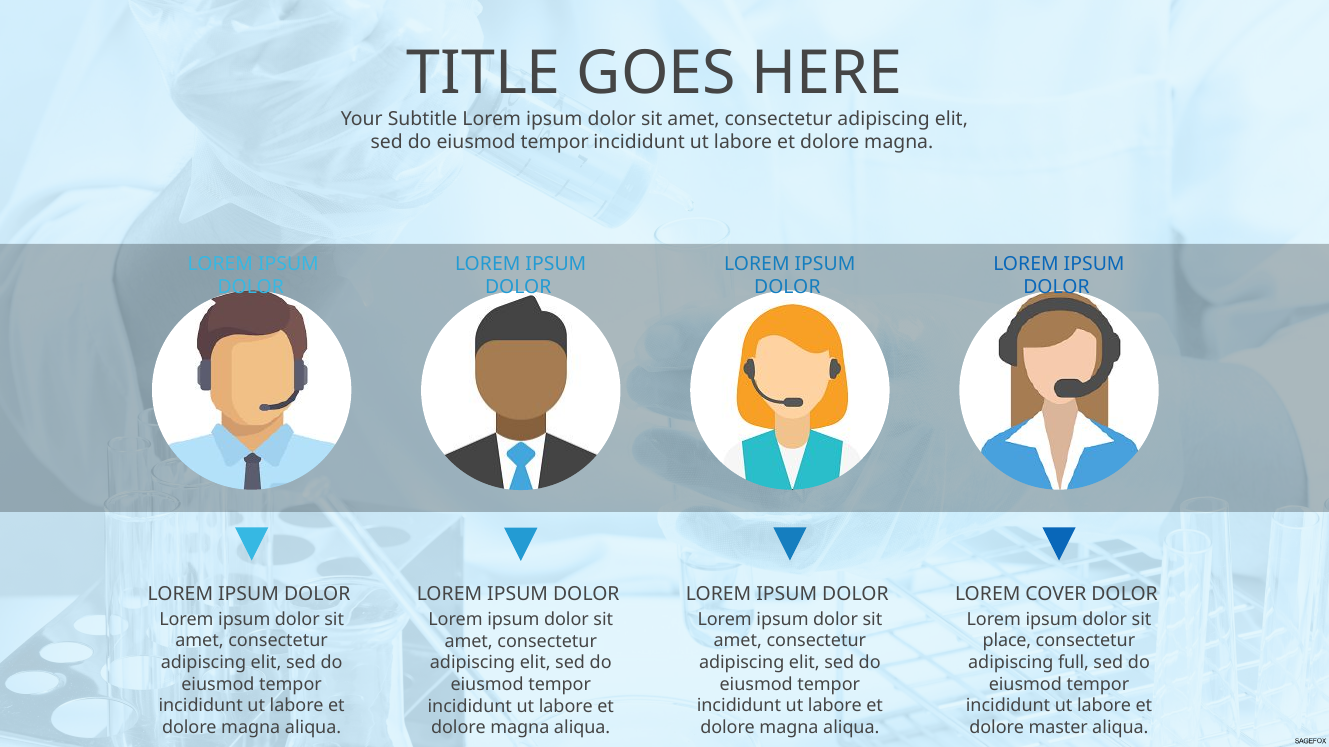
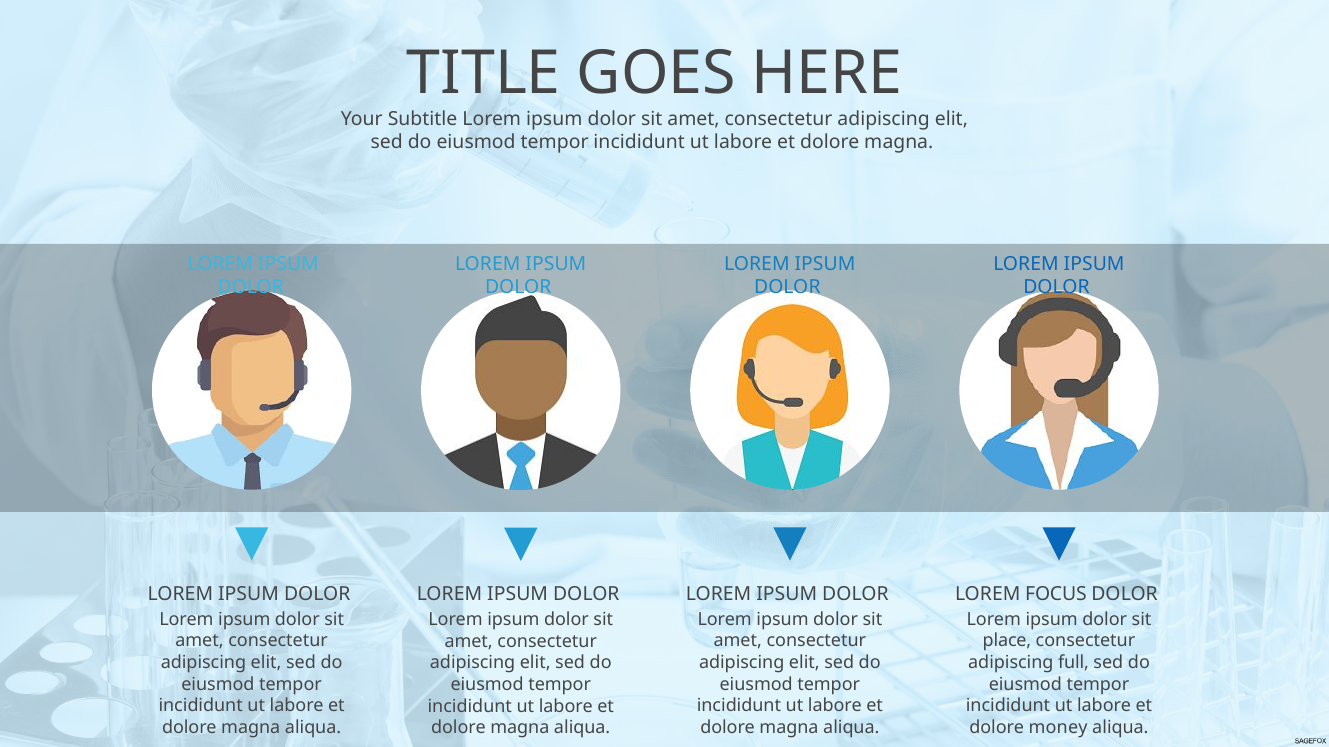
COVER: COVER -> FOCUS (1056, 594)
master: master -> money (1058, 728)
